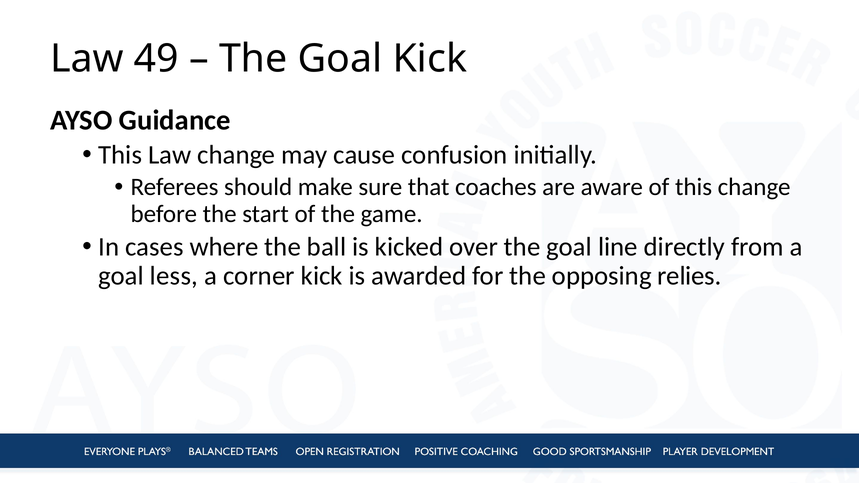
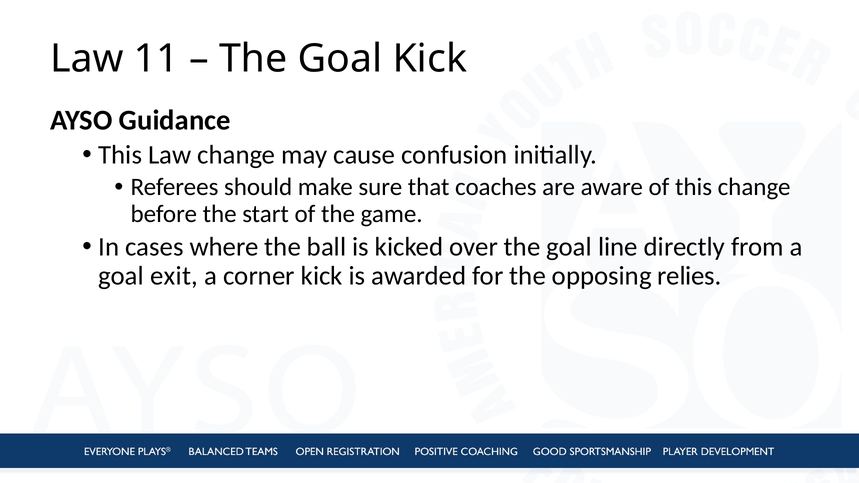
49: 49 -> 11 (156, 59)
less: less -> exit (174, 276)
